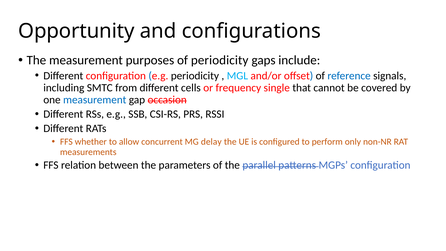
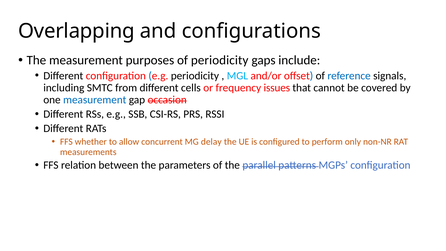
Opportunity: Opportunity -> Overlapping (76, 31)
single: single -> issues (277, 88)
